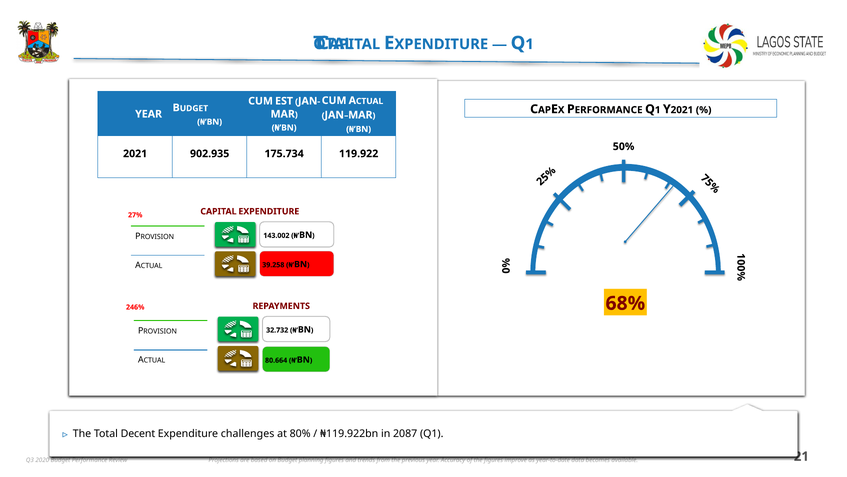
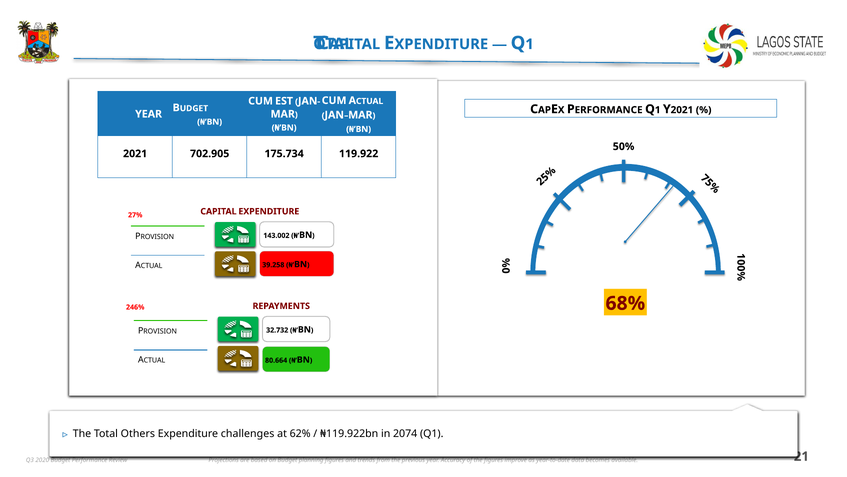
902.935: 902.935 -> 702.905 (210, 154)
Decent: Decent -> Others (138, 433)
80%: 80% -> 62% (300, 433)
2087: 2087 -> 2074 (405, 433)
